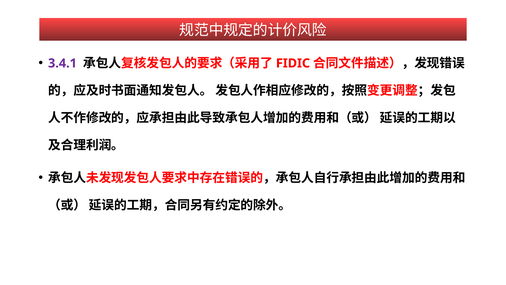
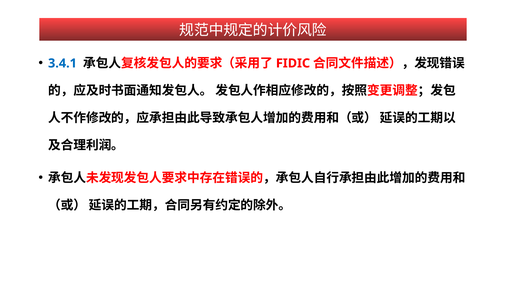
3.4.1 colour: purple -> blue (62, 63)
